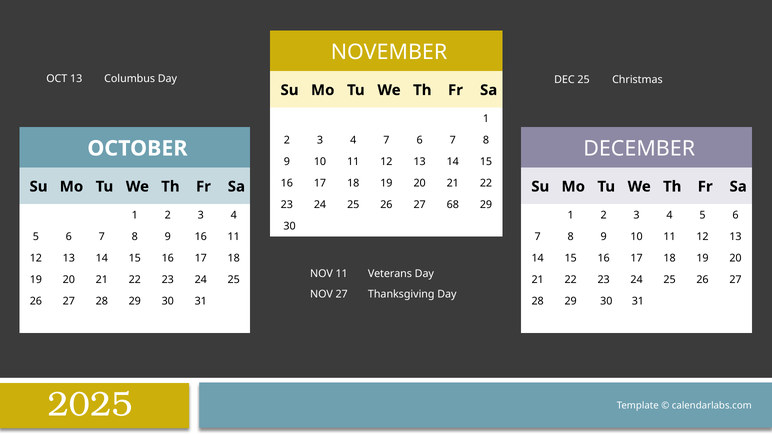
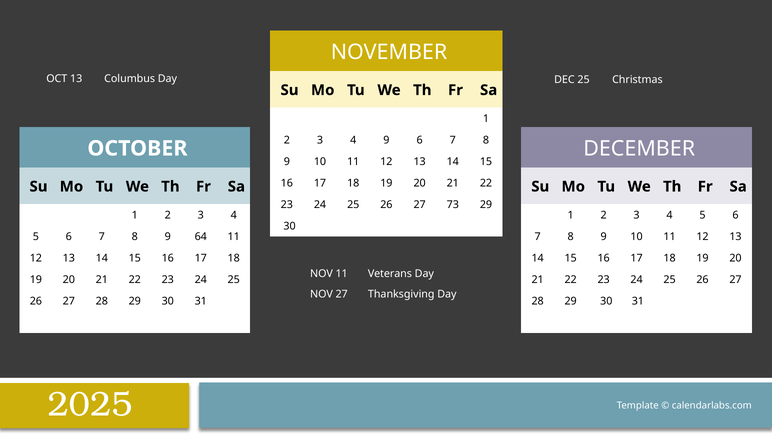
4 7: 7 -> 9 (386, 140)
68: 68 -> 73 (453, 205)
9 16: 16 -> 64 (201, 237)
